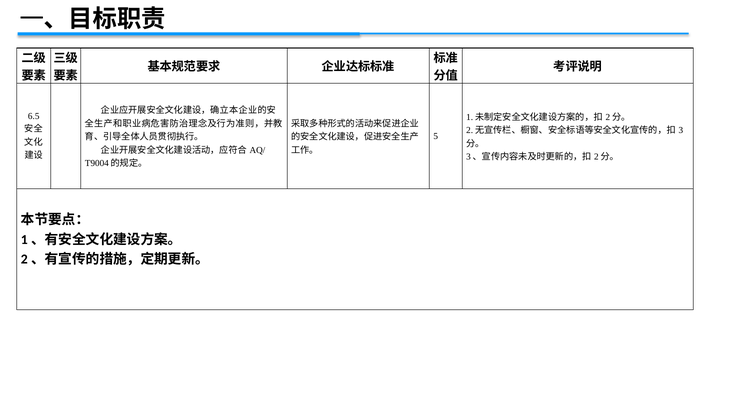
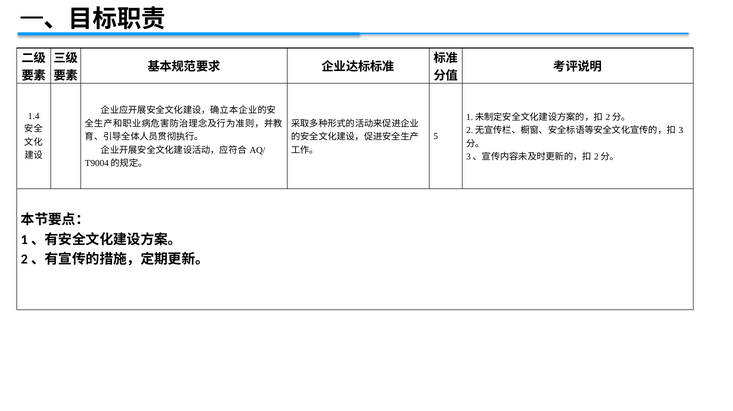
6.5: 6.5 -> 1.4 (34, 116)
